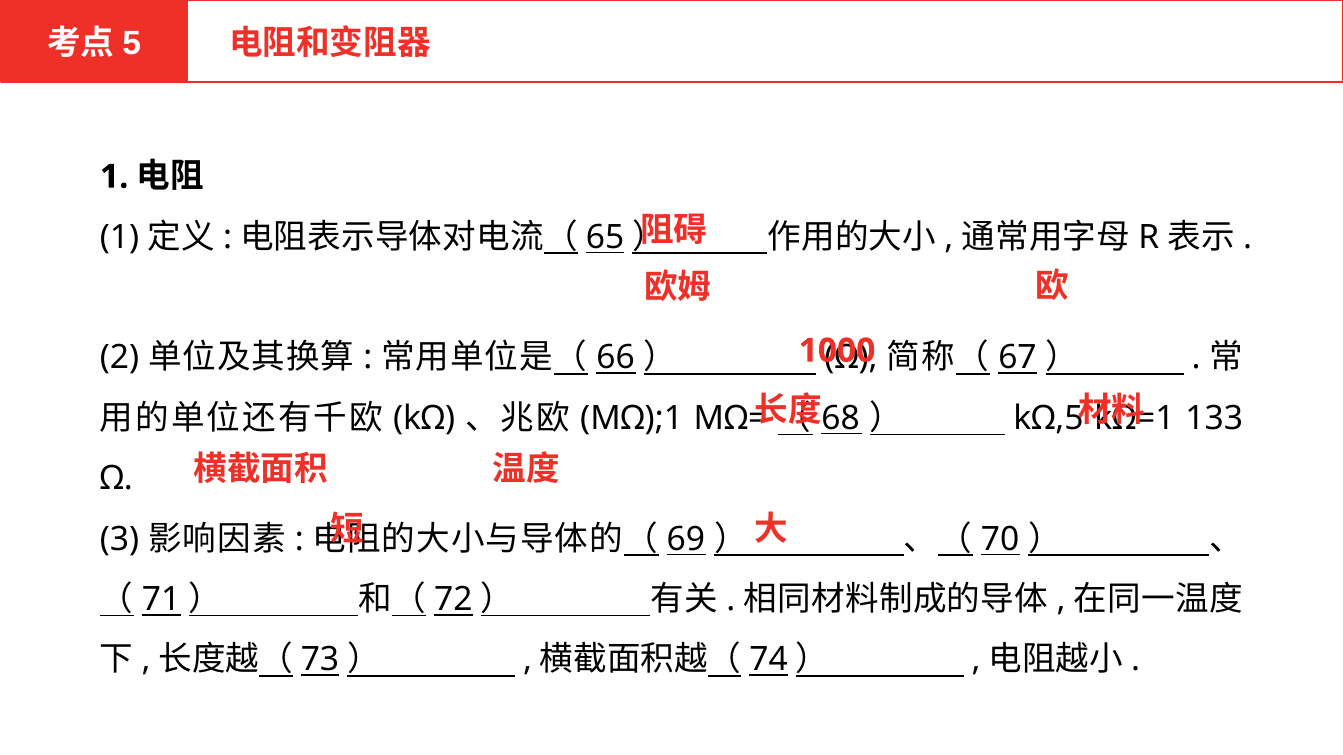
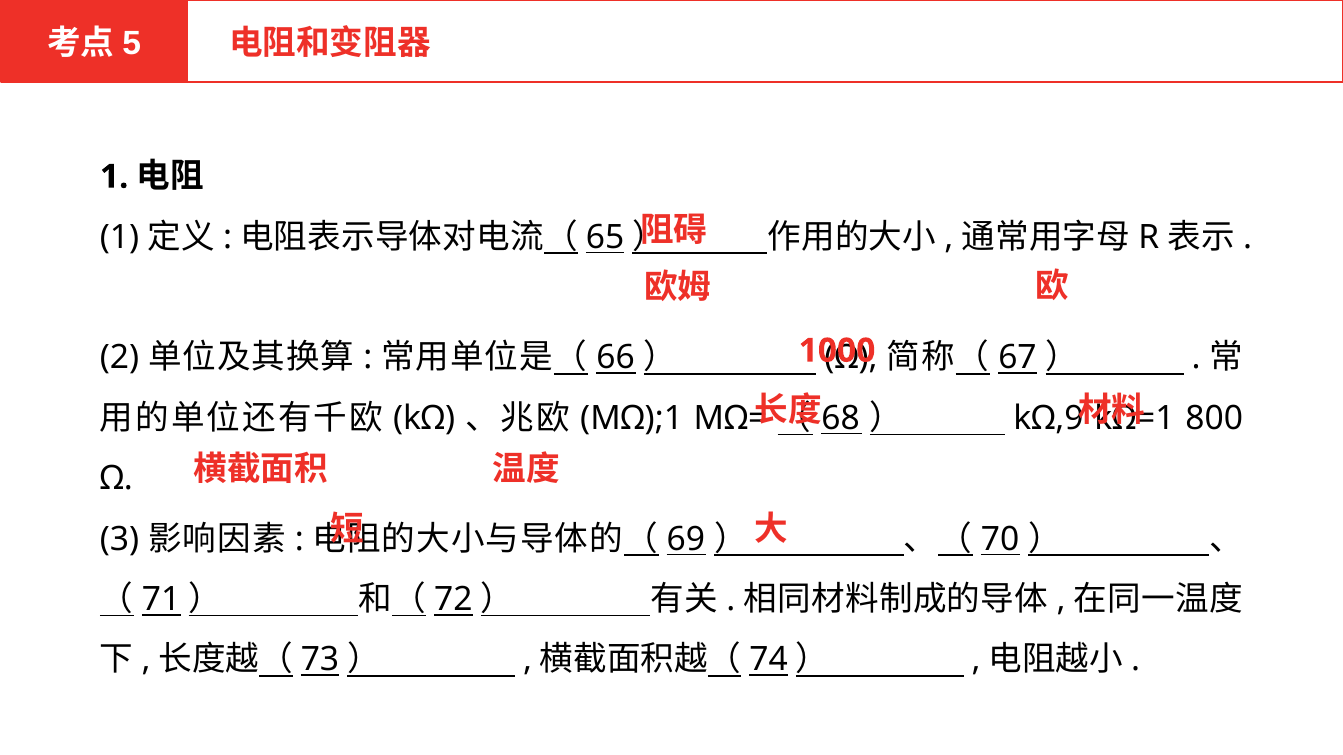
kΩ,5: kΩ,5 -> kΩ,9 (1048, 418)
133: 133 -> 800 (1214, 418)
